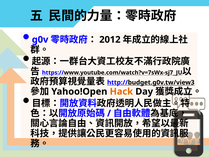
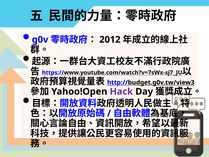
Hack colour: orange -> purple (121, 91)
